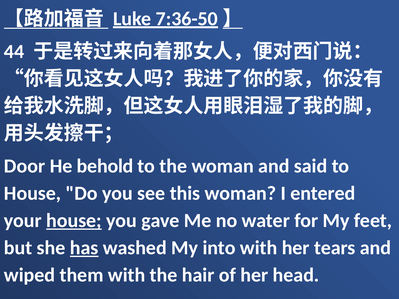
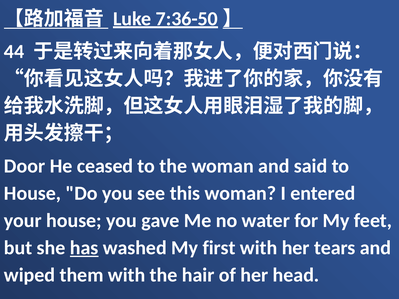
behold: behold -> ceased (105, 166)
house underline: present -> none (74, 221)
into: into -> first (219, 248)
